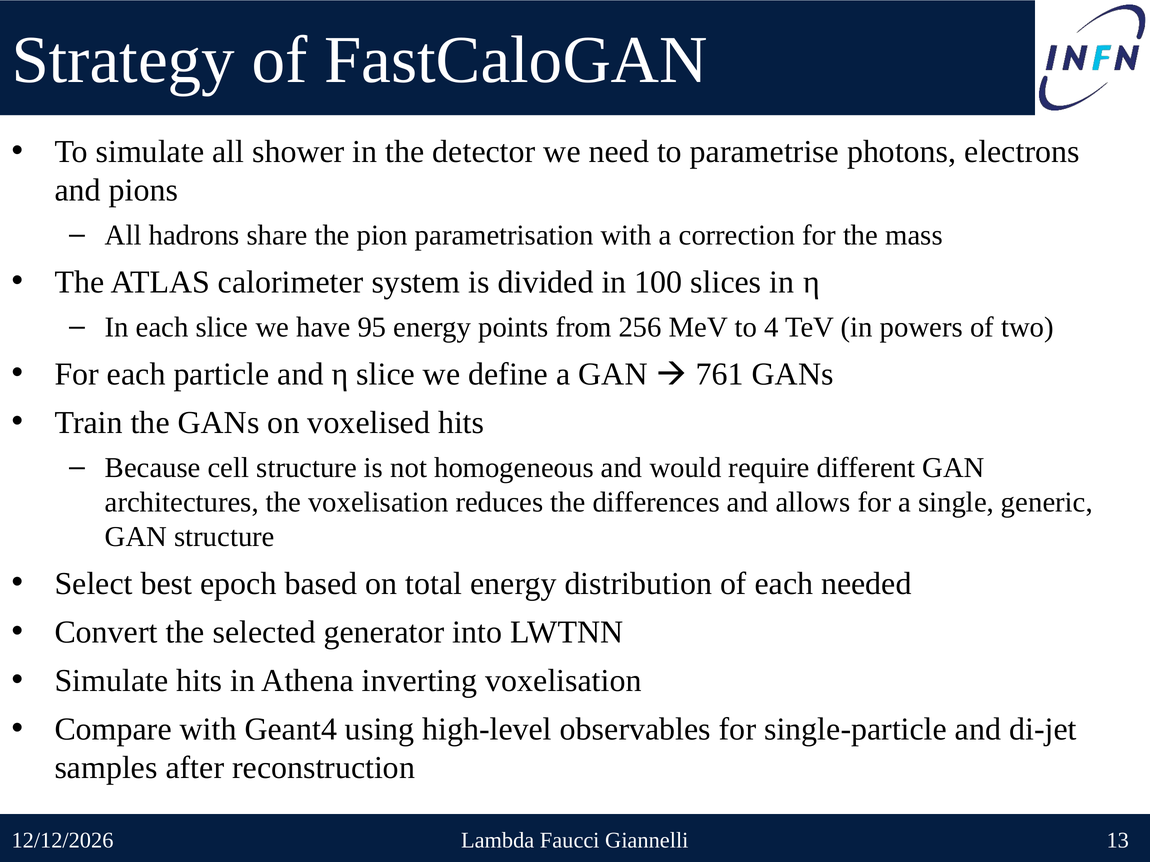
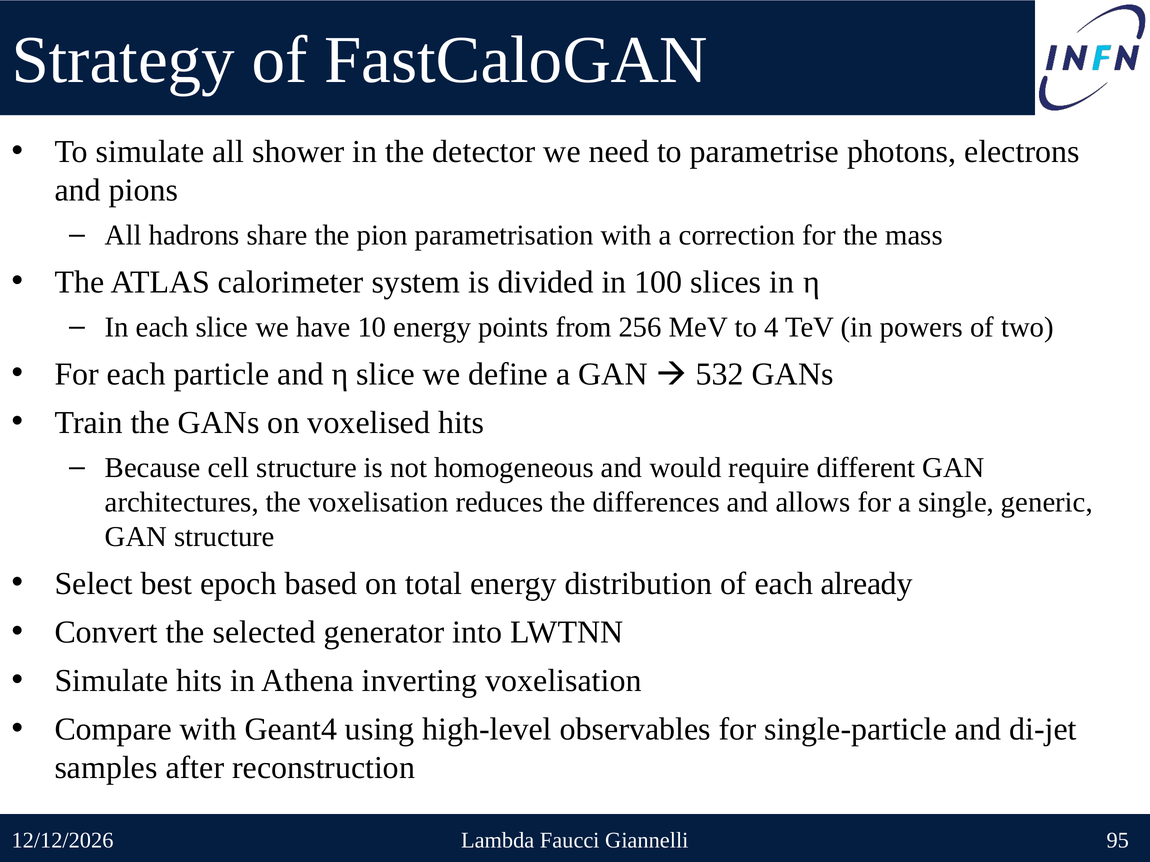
95: 95 -> 10 (372, 327)
761: 761 -> 532 (720, 374)
needed: needed -> already (867, 584)
13: 13 -> 95 (1118, 841)
